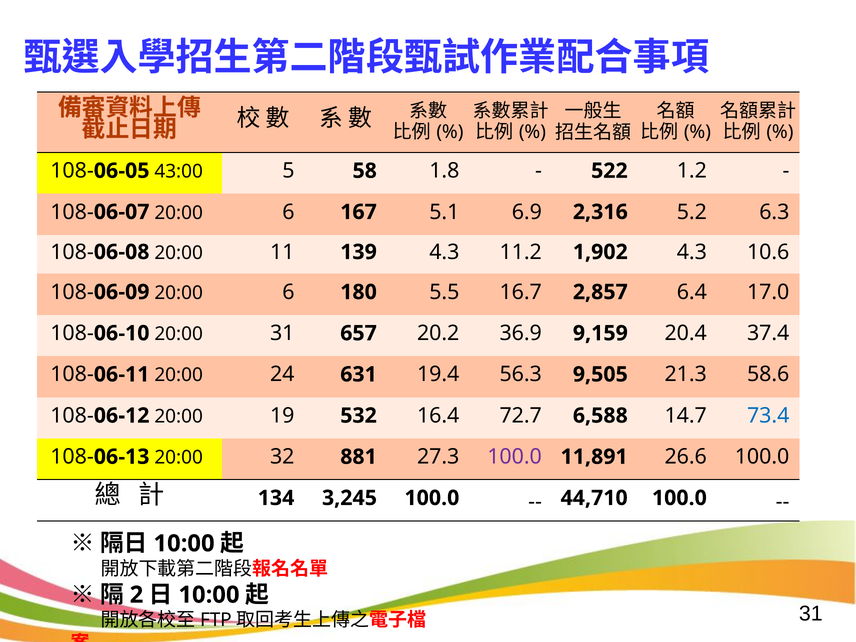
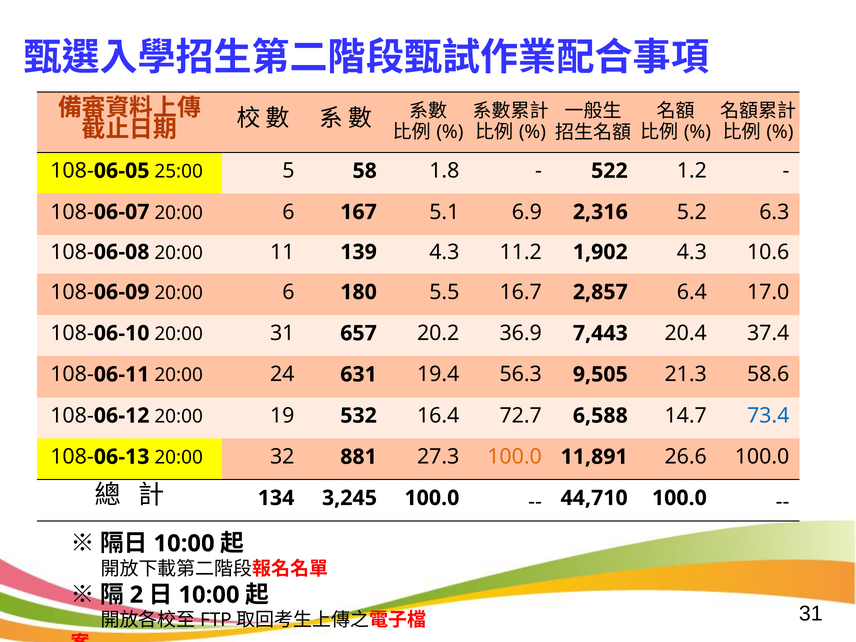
43:00: 43:00 -> 25:00 (179, 172)
9,159: 9,159 -> 7,443 (600, 333)
100.0 colour: purple -> orange (515, 457)
